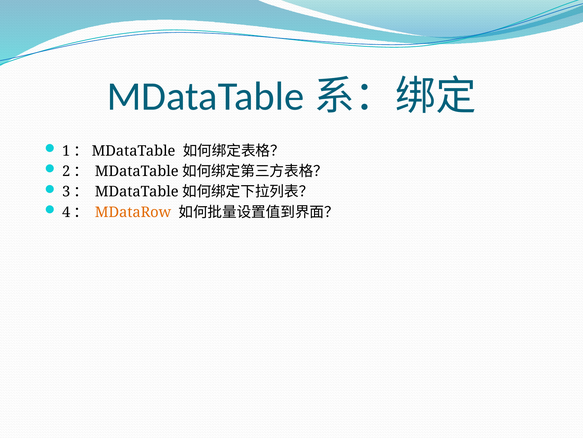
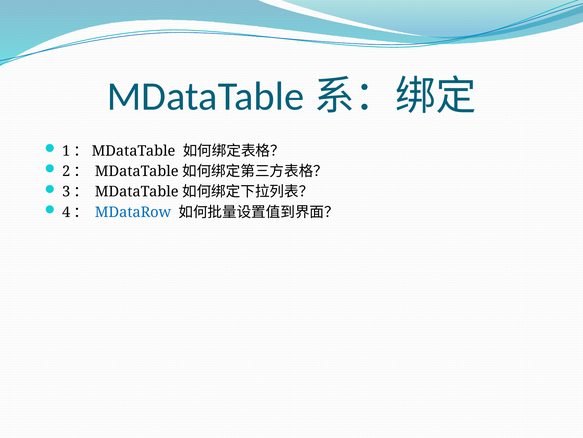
MDataRow colour: orange -> blue (133, 212)
